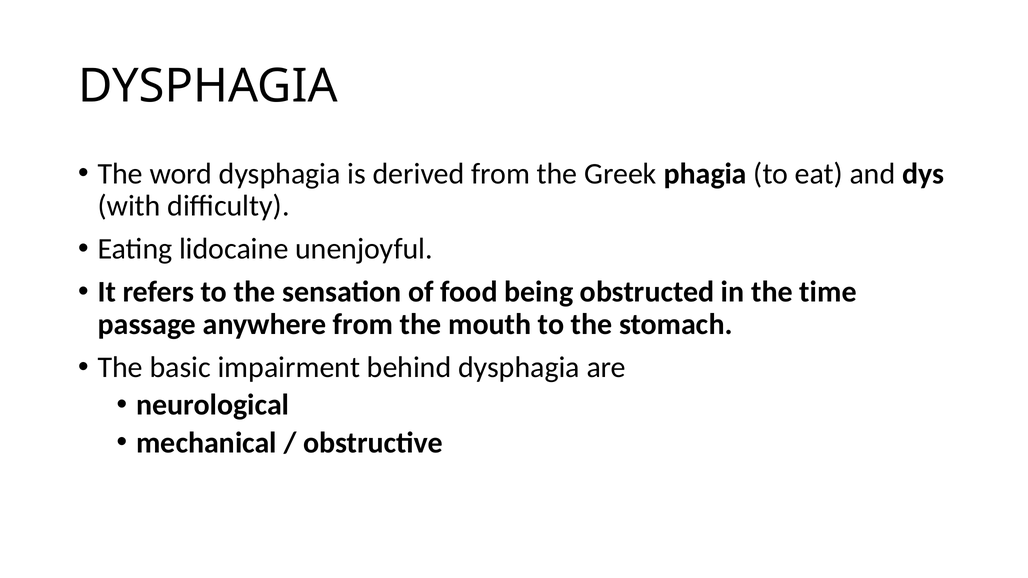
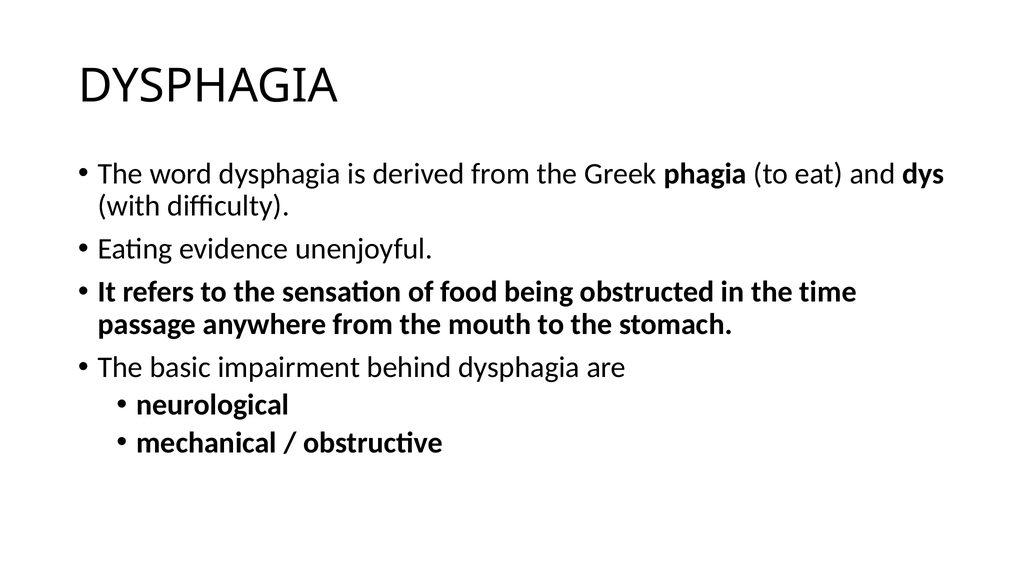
lidocaine: lidocaine -> evidence (234, 249)
